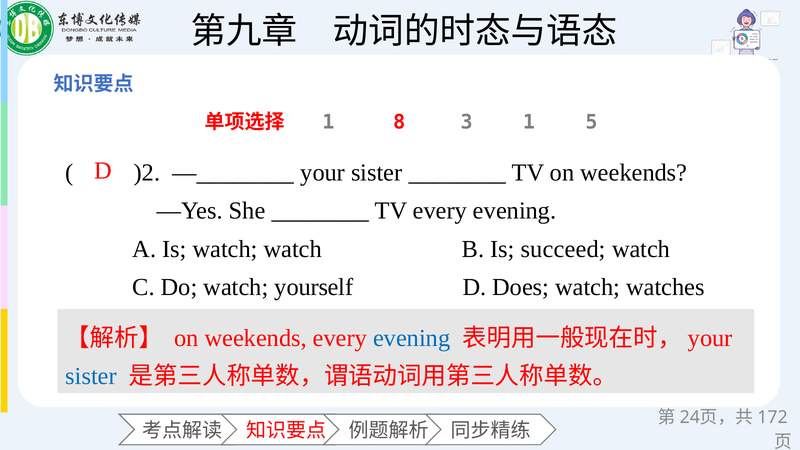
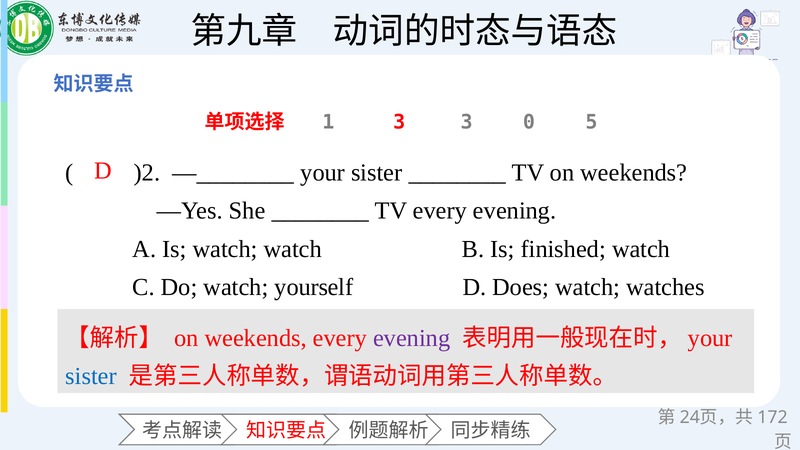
1 8: 8 -> 3 (399, 122)
3 1: 1 -> 0 (529, 122)
succeed: succeed -> finished (563, 249)
evening colour: blue -> purple (412, 338)
